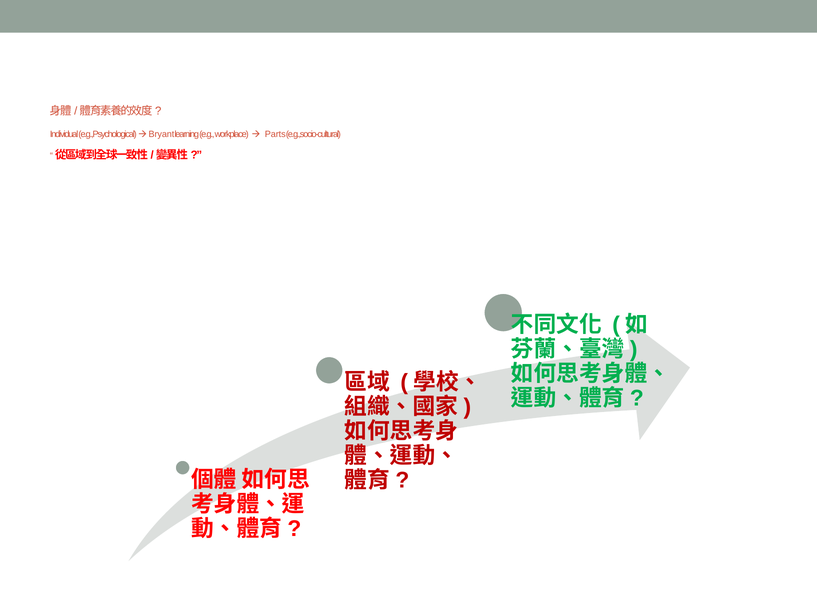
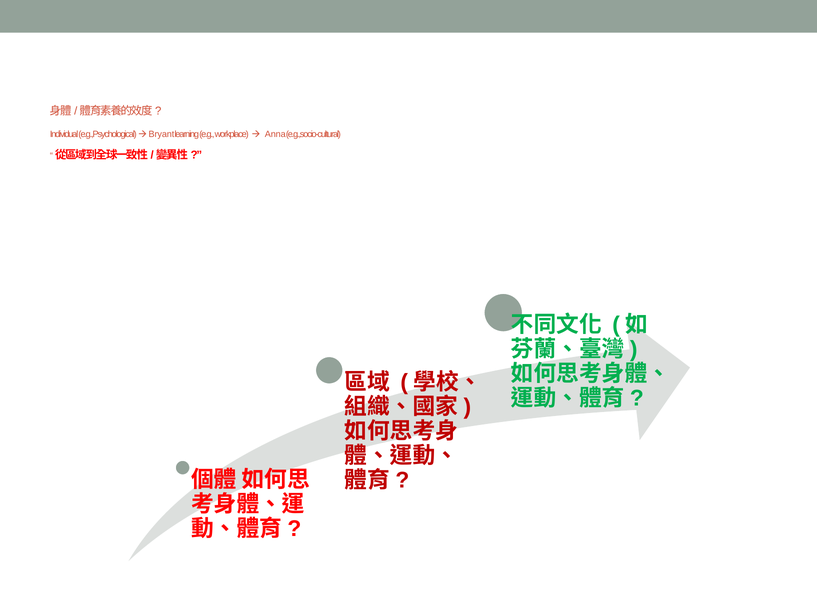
Parts: Parts -> Anna (275, 134)
